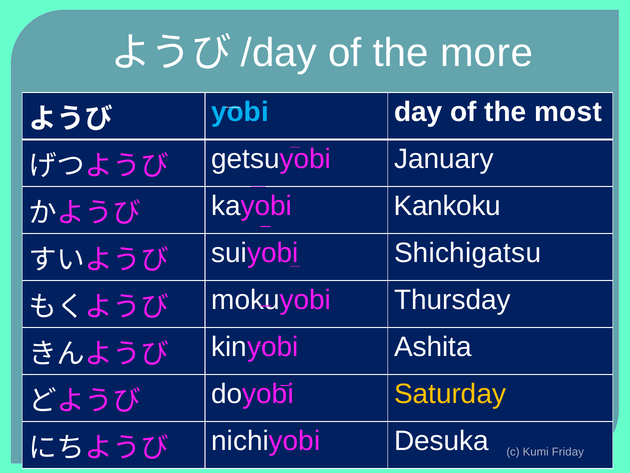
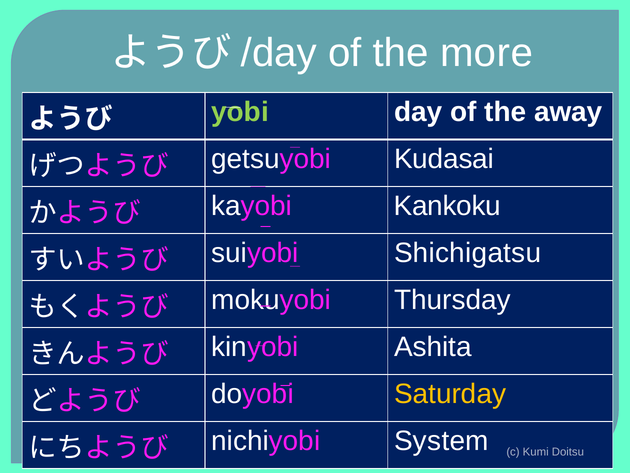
yobi colour: light blue -> light green (240, 112)
most: most -> away (568, 112)
January: January -> Kudasai (444, 159)
Desuka: Desuka -> System (441, 440)
Friday: Friday -> Doitsu (568, 452)
